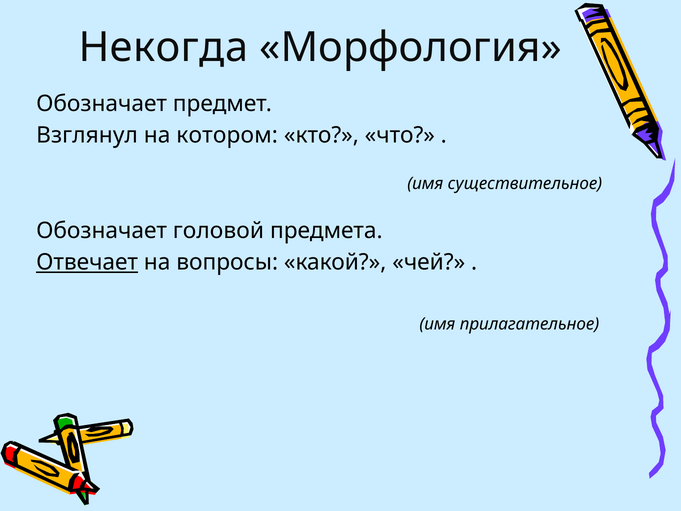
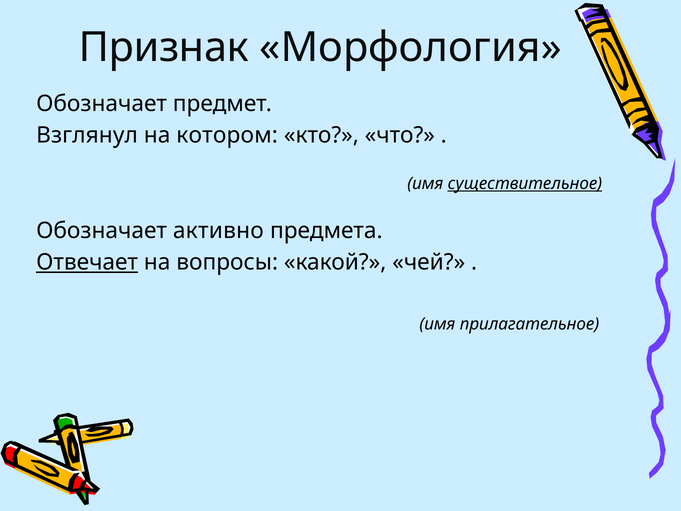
Некогда: Некогда -> Признак (164, 48)
существительное underline: none -> present (525, 184)
головой: головой -> активно (218, 231)
